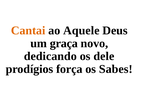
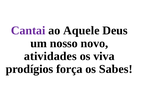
Cantai colour: orange -> purple (28, 31)
graça: graça -> nosso (64, 43)
dedicando: dedicando -> atividades (50, 56)
dele: dele -> viva (104, 56)
